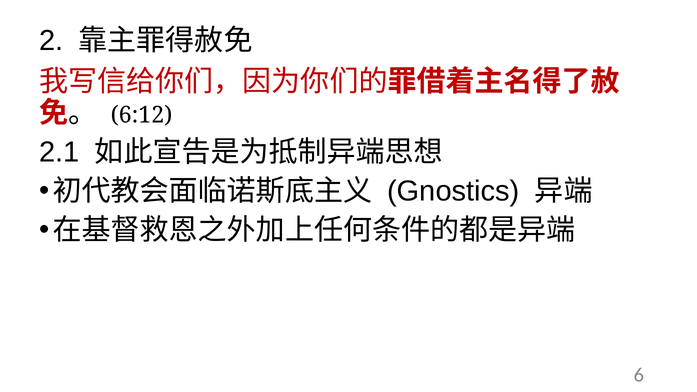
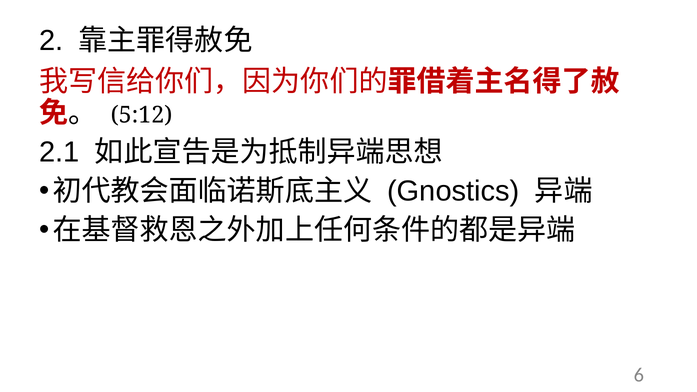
6:12: 6:12 -> 5:12 (142, 115)
